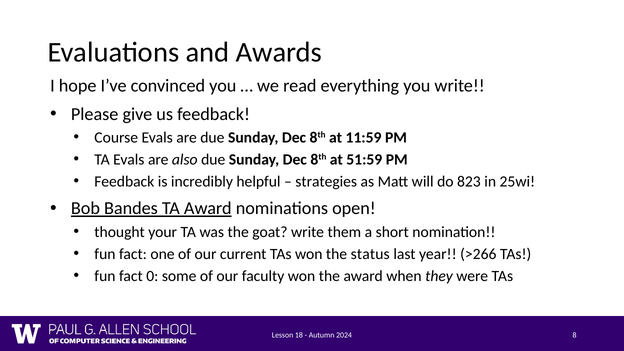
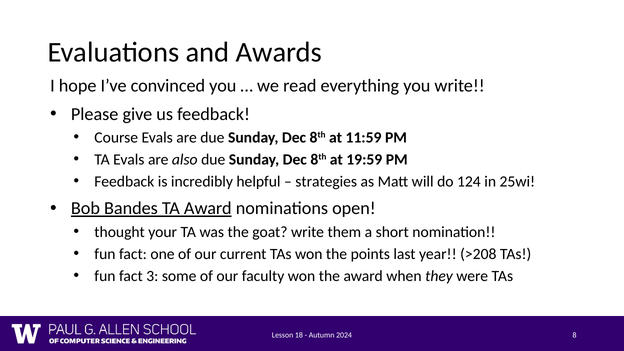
51:59: 51:59 -> 19:59 (364, 159)
823: 823 -> 124 (469, 181)
status: status -> points (370, 254)
>266: >266 -> >208 (478, 254)
0: 0 -> 3 (152, 276)
